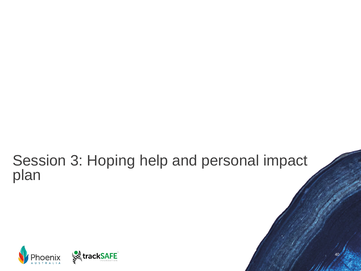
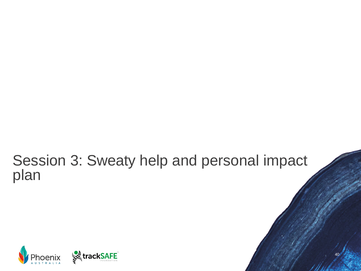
Hoping: Hoping -> Sweaty (111, 161)
